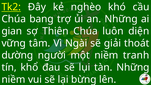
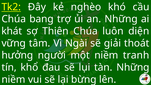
gian: gian -> khát (12, 31)
dường: dường -> hưởng (17, 55)
